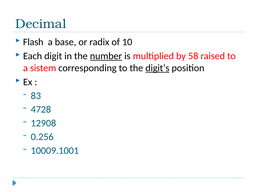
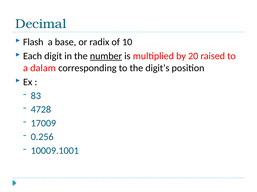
58: 58 -> 20 (193, 56)
sistem: sistem -> dalam (43, 68)
digit’s underline: present -> none (157, 68)
12908: 12908 -> 17009 (43, 124)
